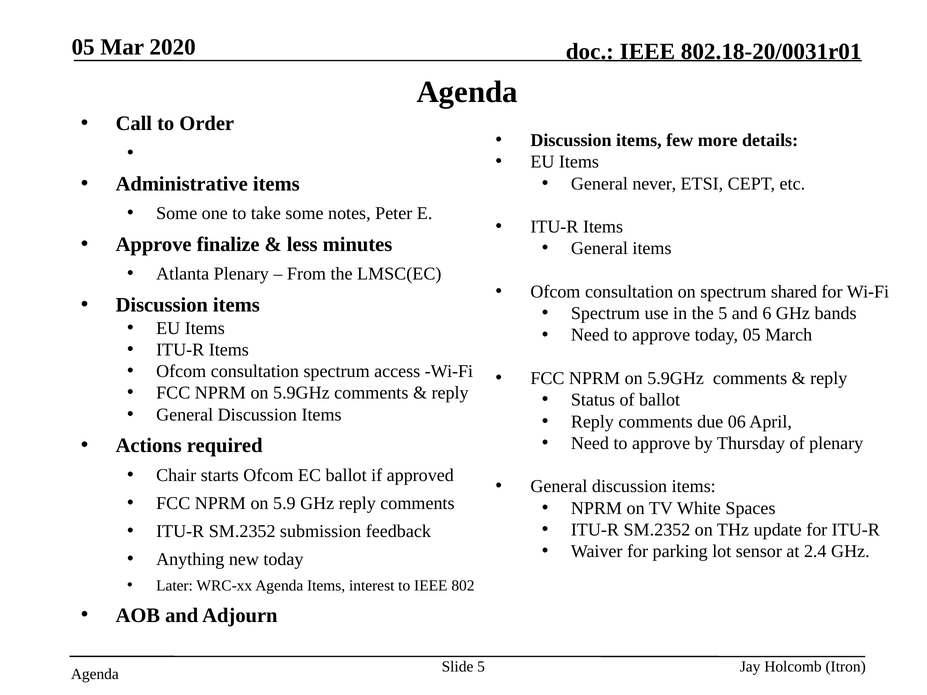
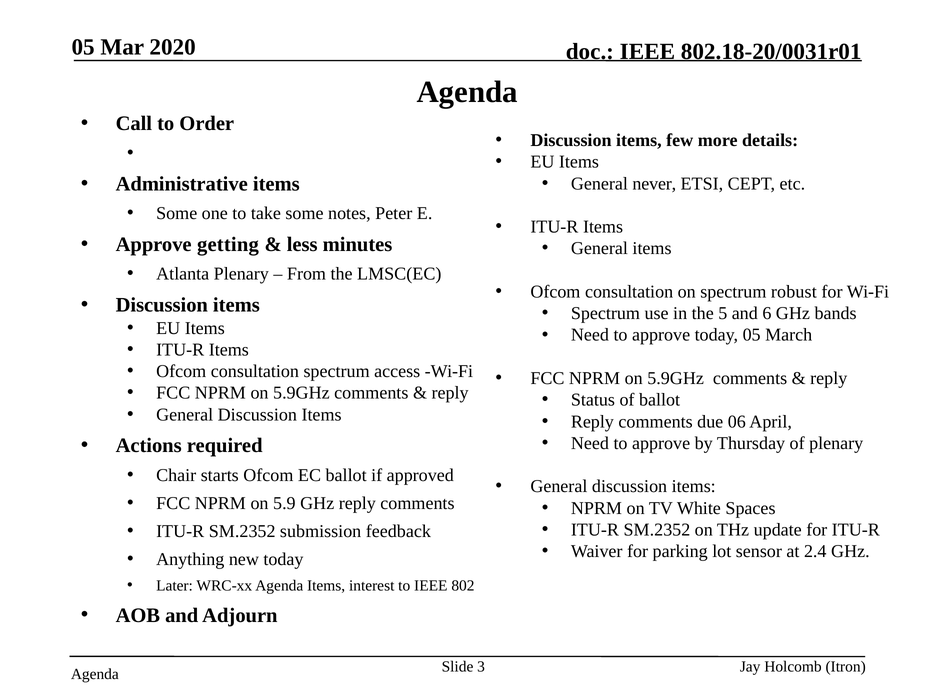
finalize: finalize -> getting (228, 245)
shared: shared -> robust (794, 292)
Slide 5: 5 -> 3 (481, 667)
